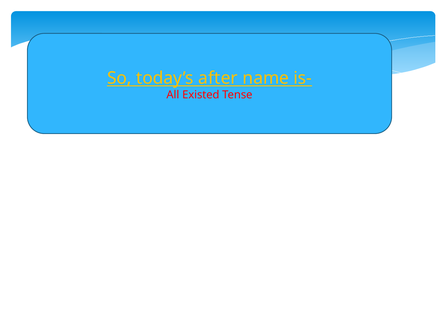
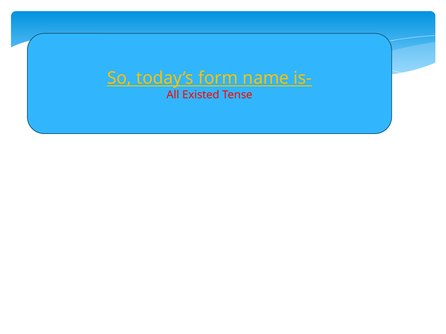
after: after -> form (218, 78)
